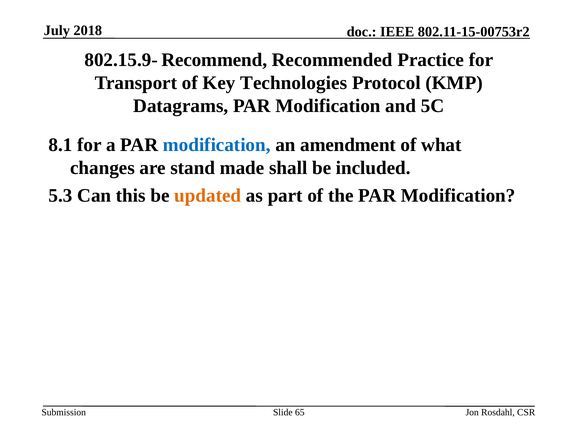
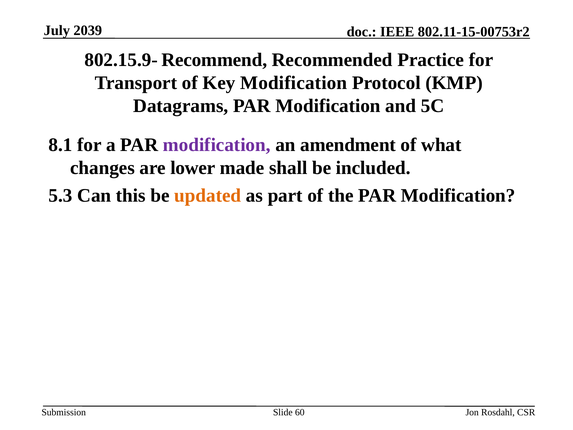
2018: 2018 -> 2039 (88, 30)
Key Technologies: Technologies -> Modification (294, 83)
modification colour: blue -> purple (217, 145)
stand: stand -> lower (193, 168)
65: 65 -> 60 (300, 412)
